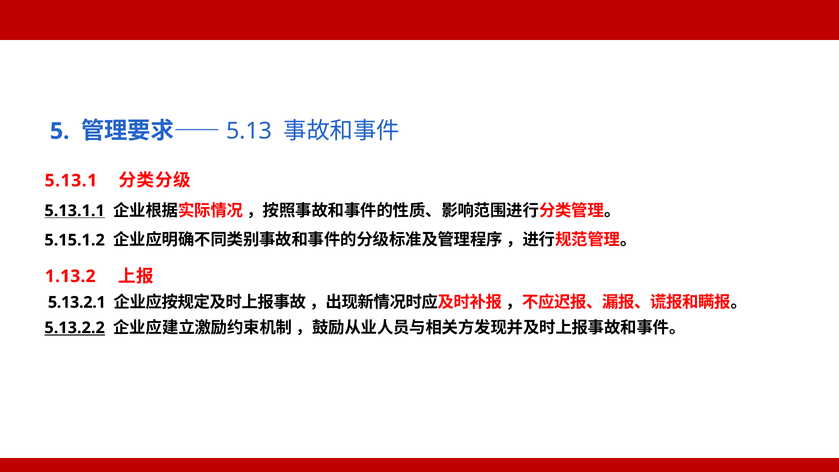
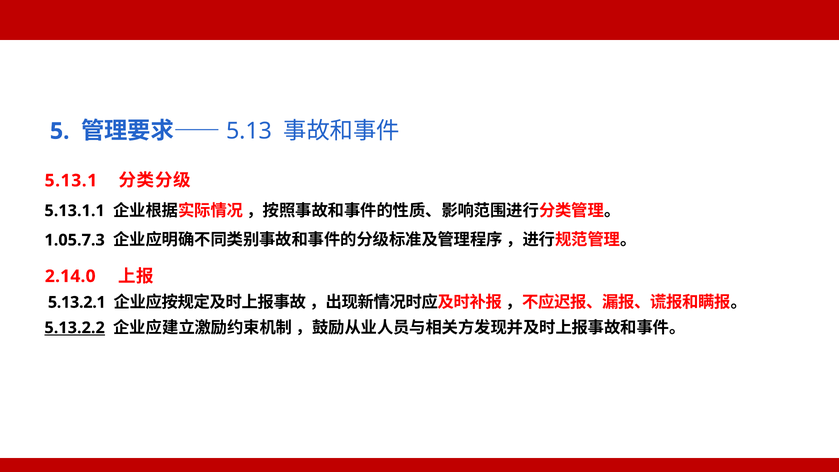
5.13.1.1 underline: present -> none (75, 211)
5.15.1.2: 5.15.1.2 -> 1.05.7.3 (75, 240)
1.13.2: 1.13.2 -> 2.14.0 (70, 276)
